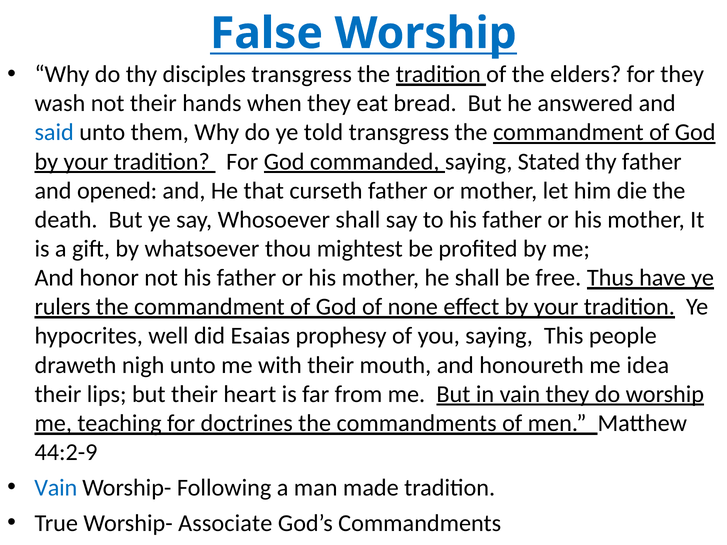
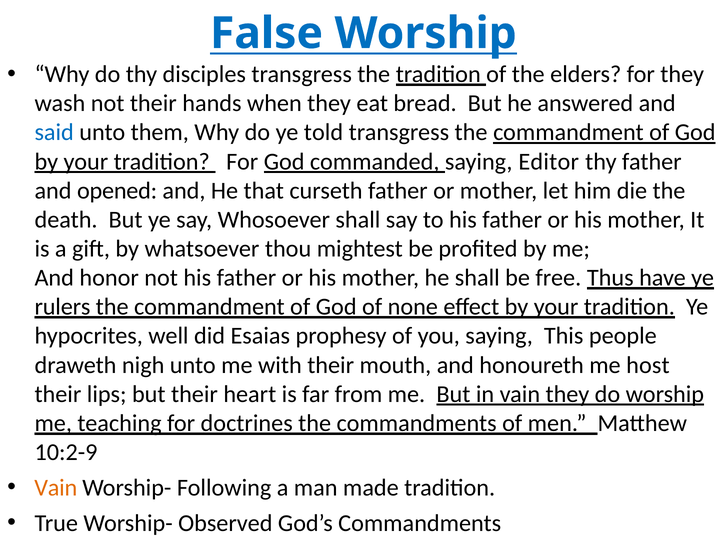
Stated: Stated -> Editor (549, 162)
idea: idea -> host (648, 365)
44:2-9: 44:2-9 -> 10:2-9 (66, 452)
Vain colour: blue -> orange (56, 488)
Associate: Associate -> Observed (225, 524)
